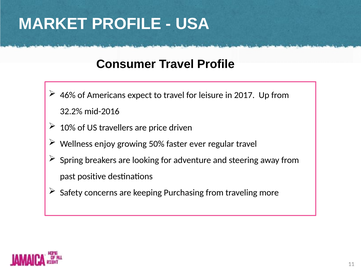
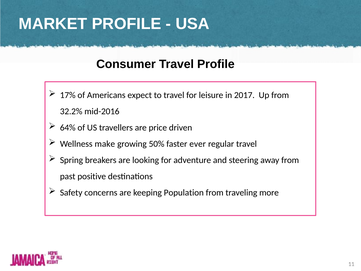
46%: 46% -> 17% (68, 95)
10%: 10% -> 64% (68, 127)
enjoy: enjoy -> make (105, 144)
Purchasing: Purchasing -> Population (184, 192)
